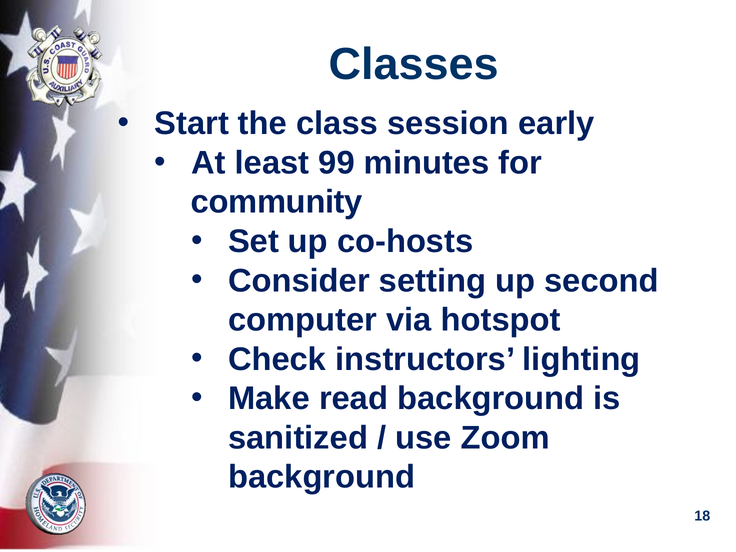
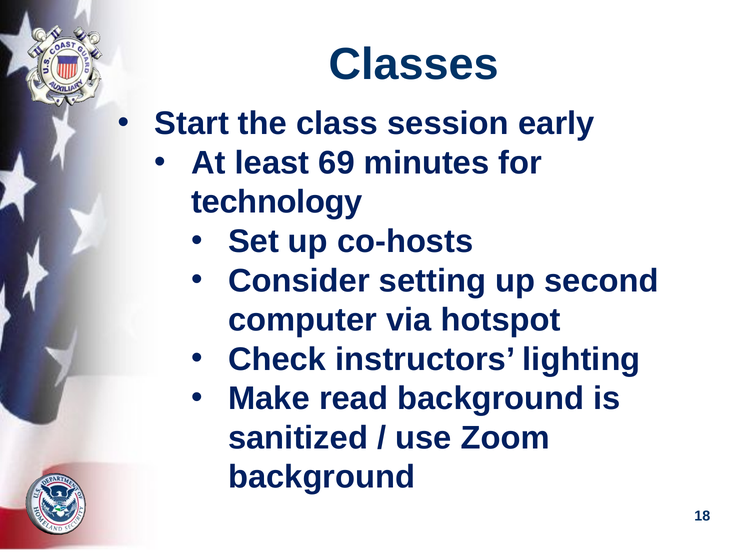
99: 99 -> 69 (337, 163)
community: community -> technology (277, 202)
